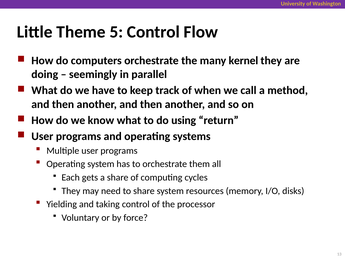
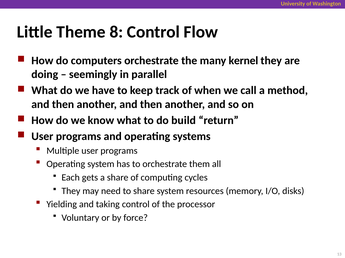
5: 5 -> 8 (116, 32)
using: using -> build (184, 121)
